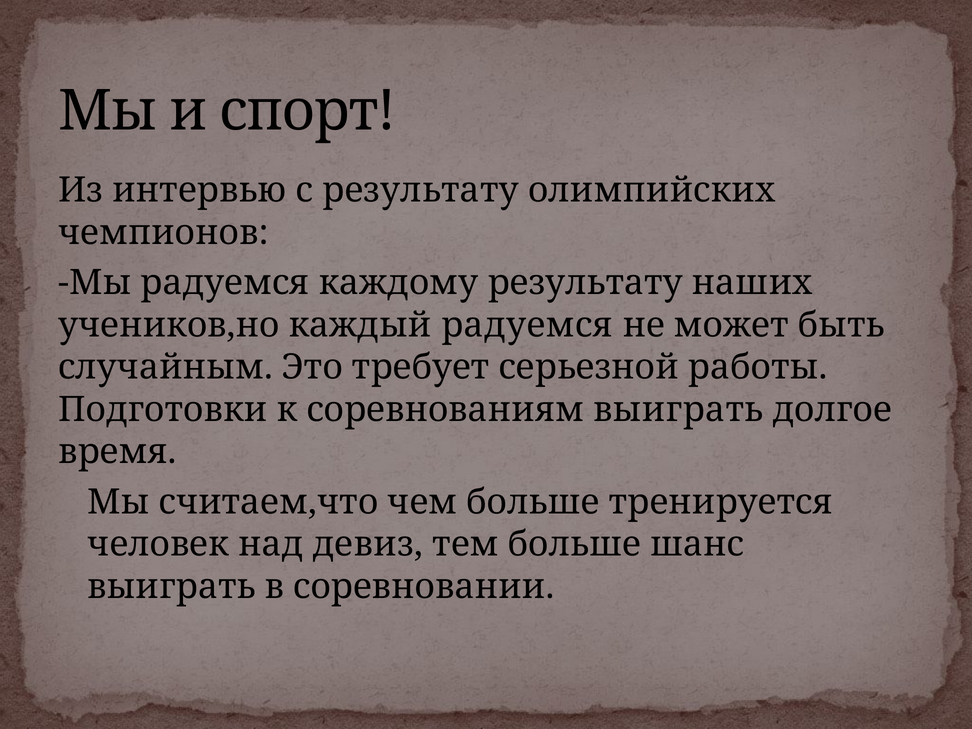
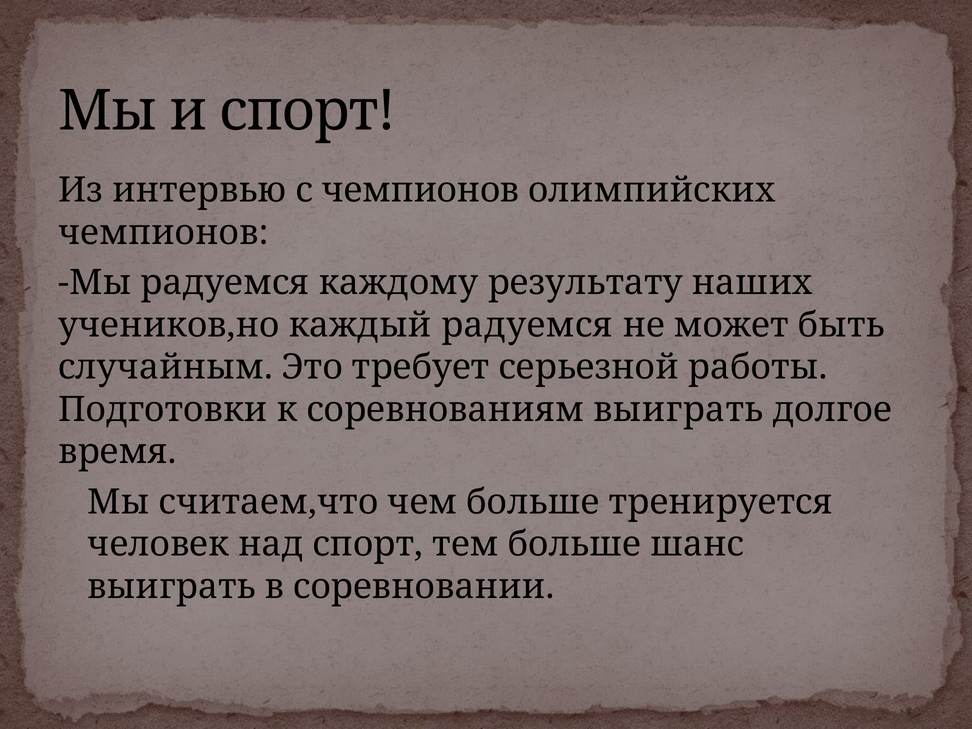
с результату: результату -> чемпионов (421, 190)
над девиз: девиз -> спорт (368, 544)
